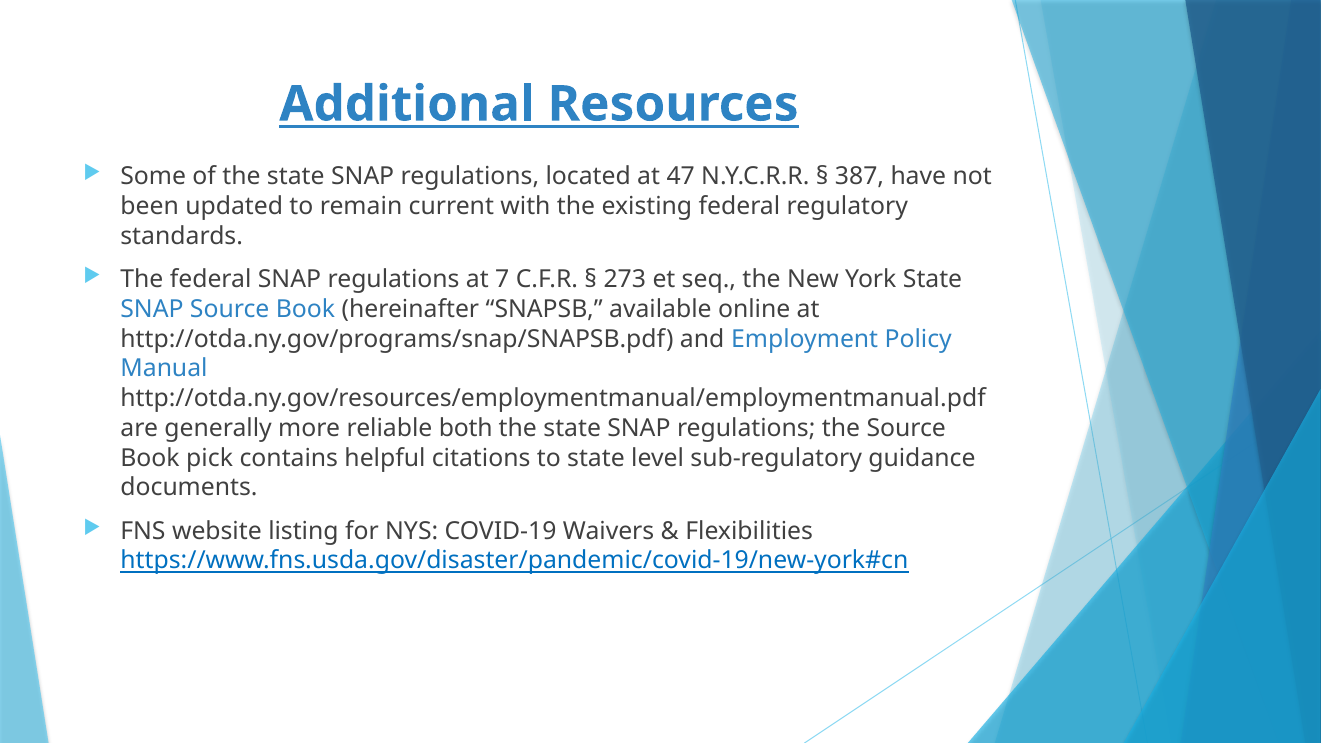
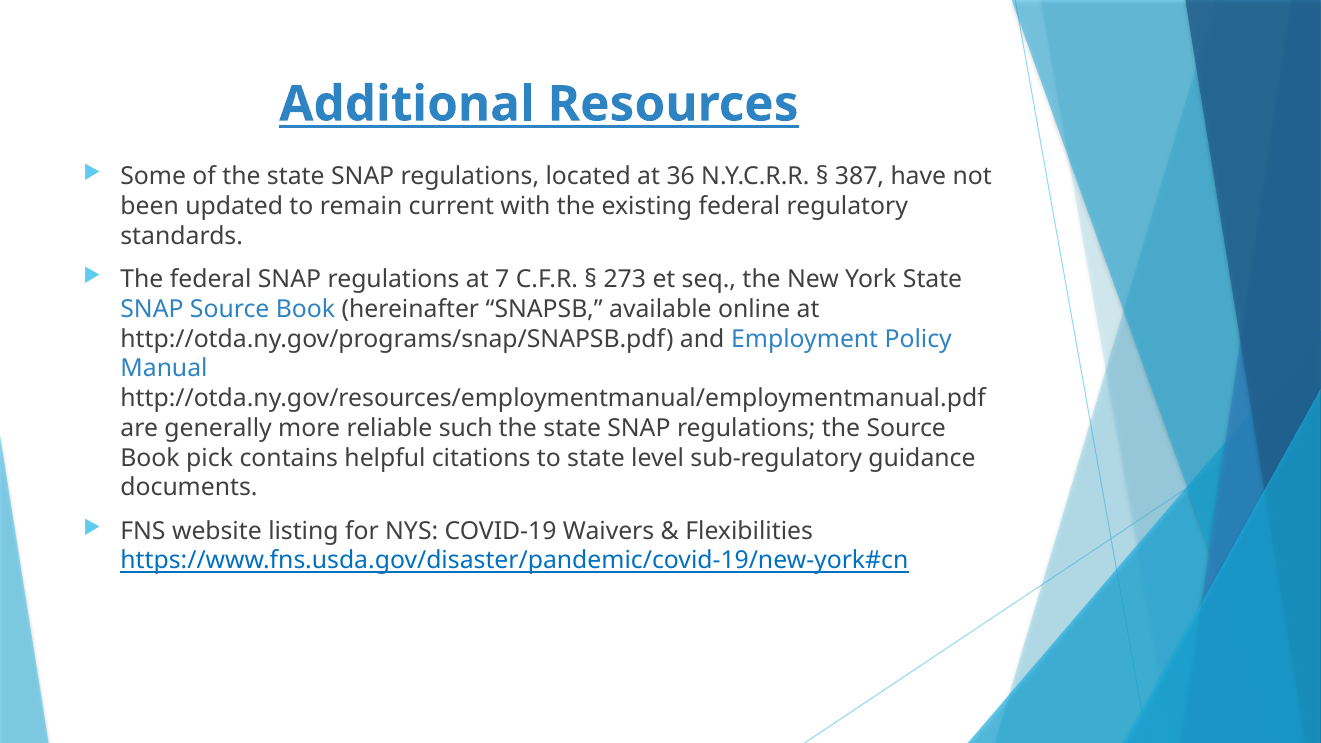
47: 47 -> 36 (681, 177)
both: both -> such (466, 428)
